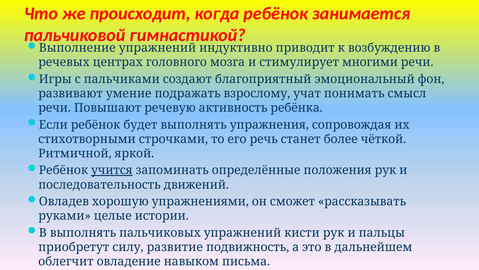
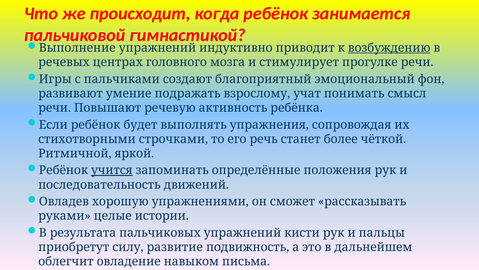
возбуждению underline: none -> present (389, 48)
многими: многими -> прогулке (370, 62)
В выполнять: выполнять -> результата (83, 232)
